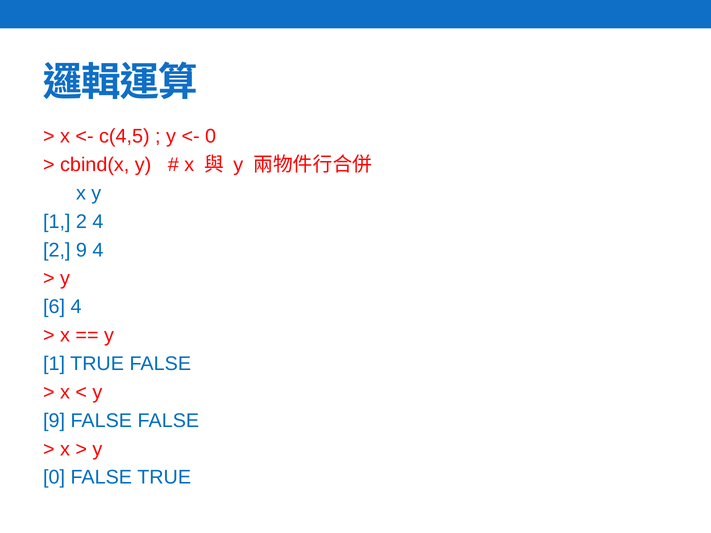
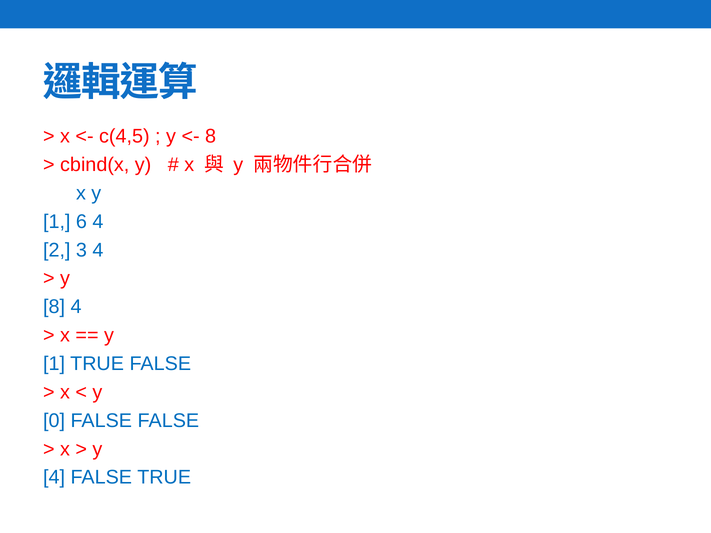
0: 0 -> 8 (211, 136)
1 2: 2 -> 6 (81, 222)
2 9: 9 -> 3 (81, 250)
6: 6 -> 8 (54, 307)
9: 9 -> 0 (54, 421)
0: 0 -> 4 (54, 478)
